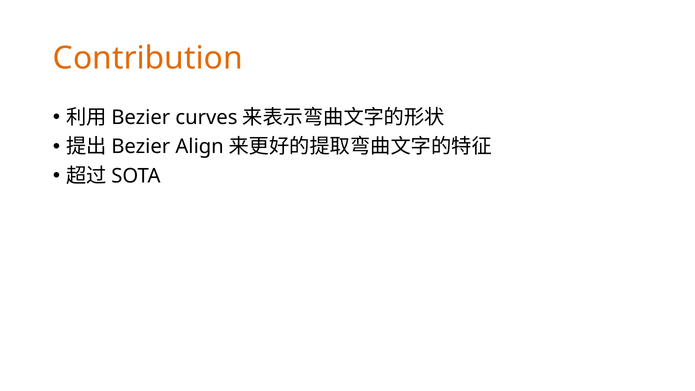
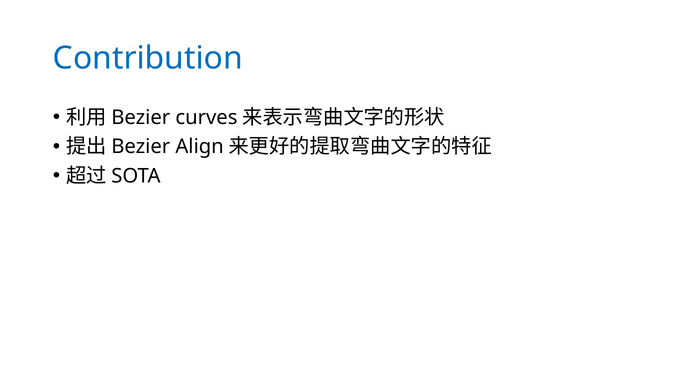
Contribution colour: orange -> blue (148, 58)
